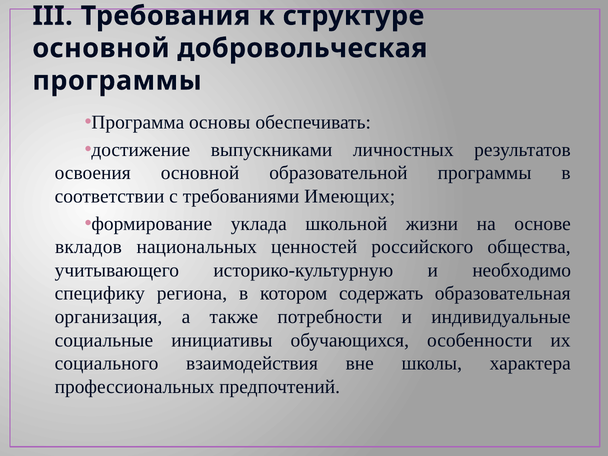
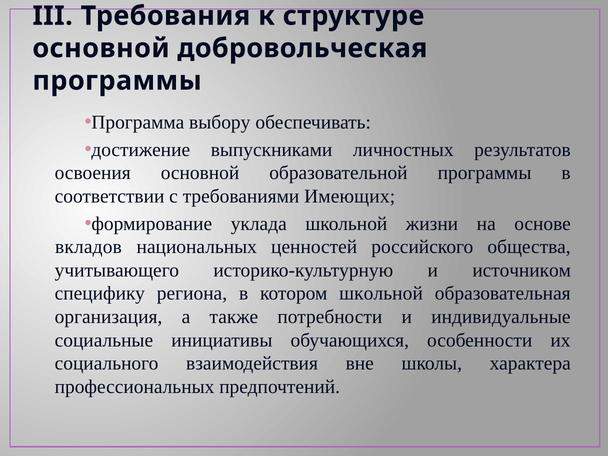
основы: основы -> выбору (220, 122)
необходимо: необходимо -> источником (522, 270)
котором содержать: содержать -> школьной (381, 294)
